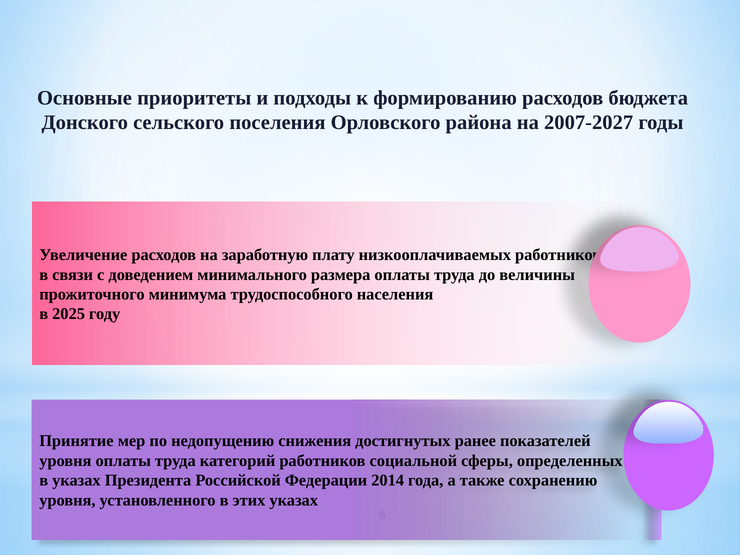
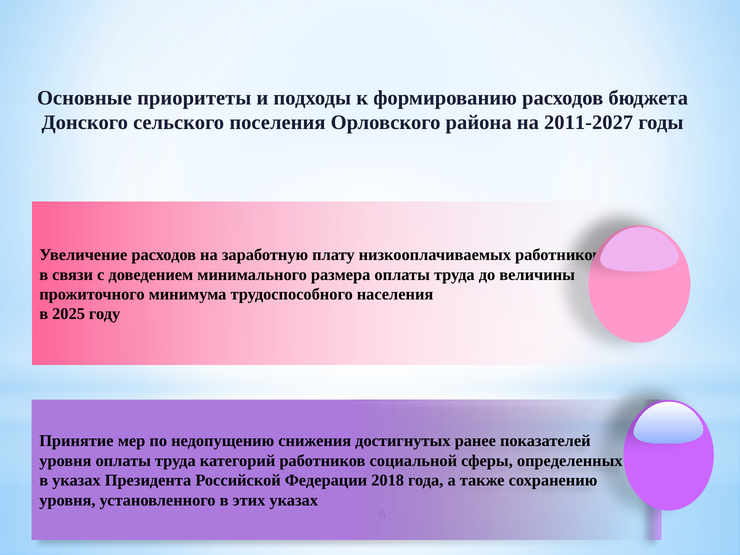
2007-2027: 2007-2027 -> 2011-2027 (589, 123)
2014: 2014 -> 2018 (388, 480)
